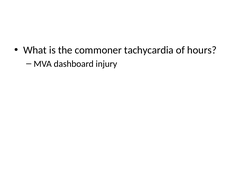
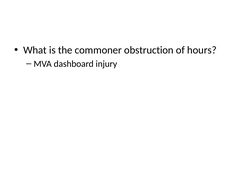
tachycardia: tachycardia -> obstruction (149, 50)
